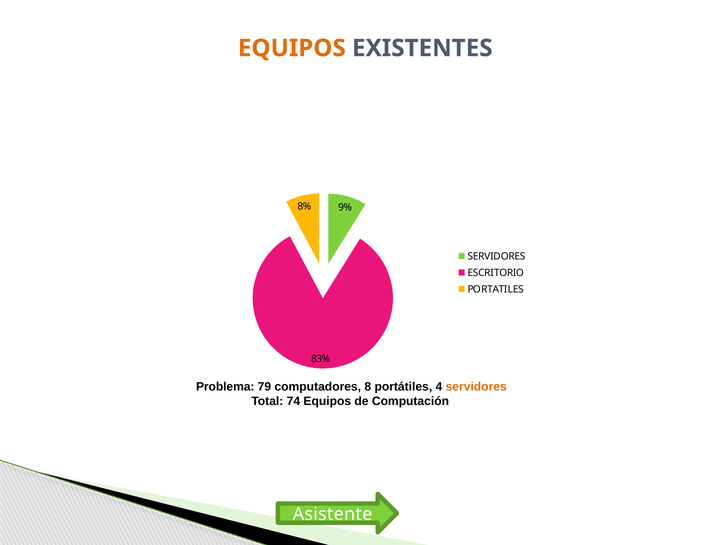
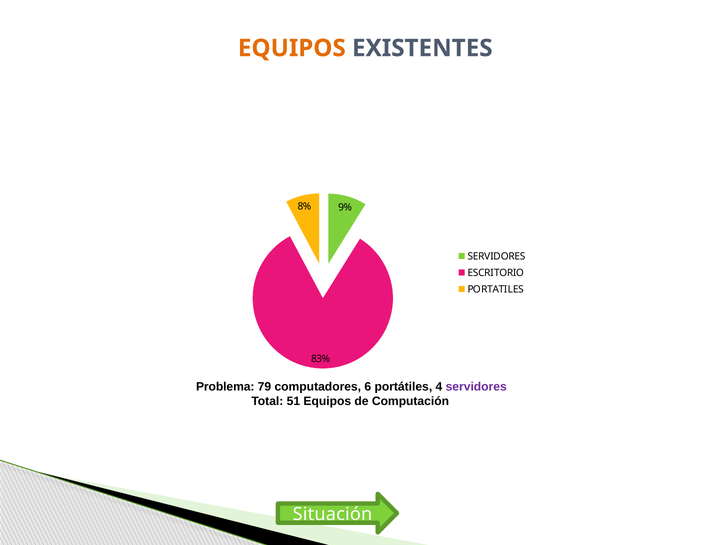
8: 8 -> 6 (368, 386)
servidores colour: orange -> purple (476, 386)
74: 74 -> 51 (293, 401)
Asistente: Asistente -> Situación (333, 514)
